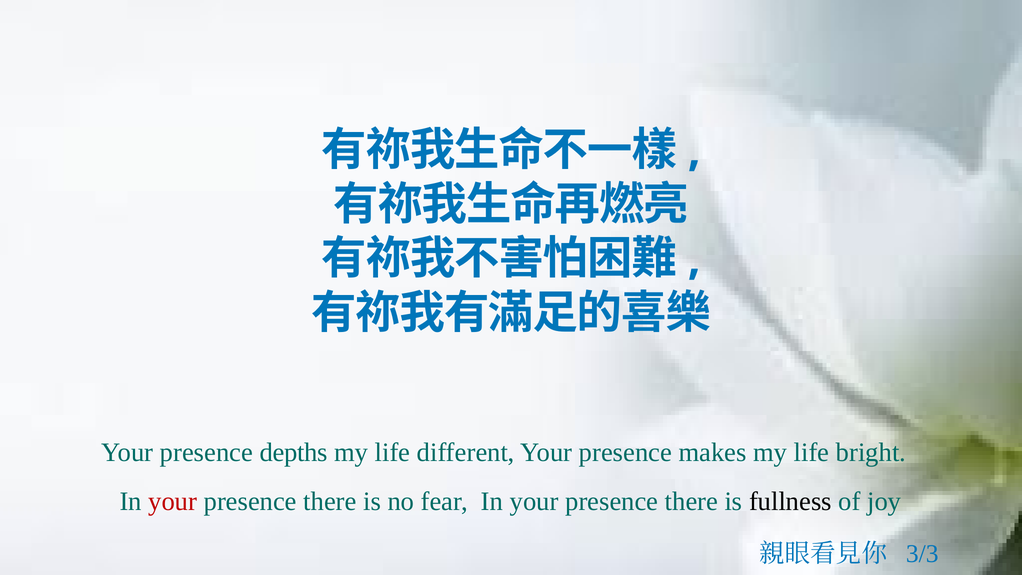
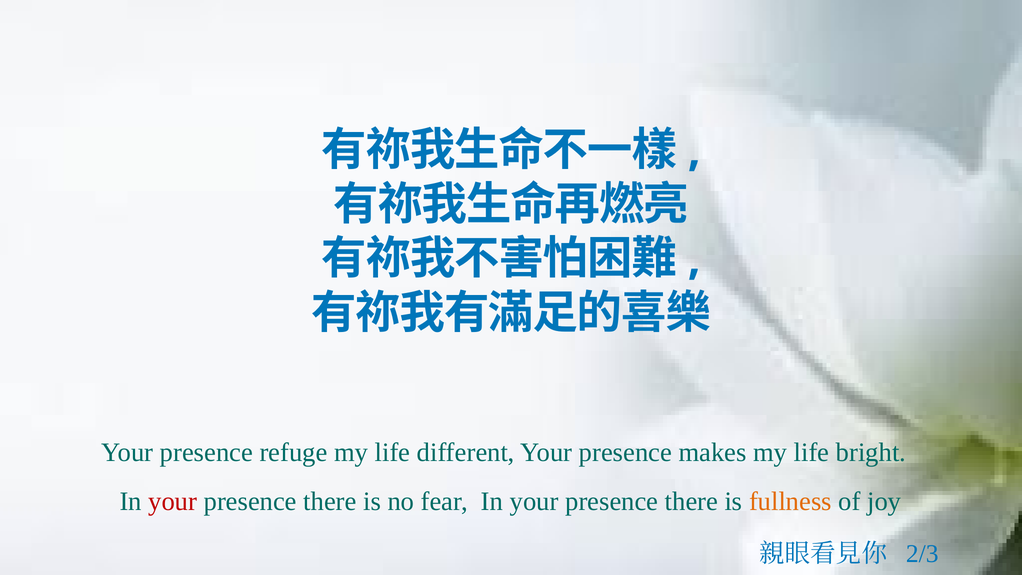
depths: depths -> refuge (294, 453)
fullness colour: black -> orange (790, 502)
3/3: 3/3 -> 2/3 (922, 554)
